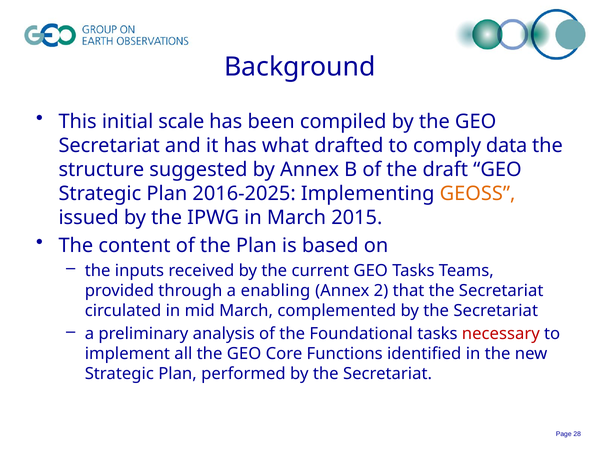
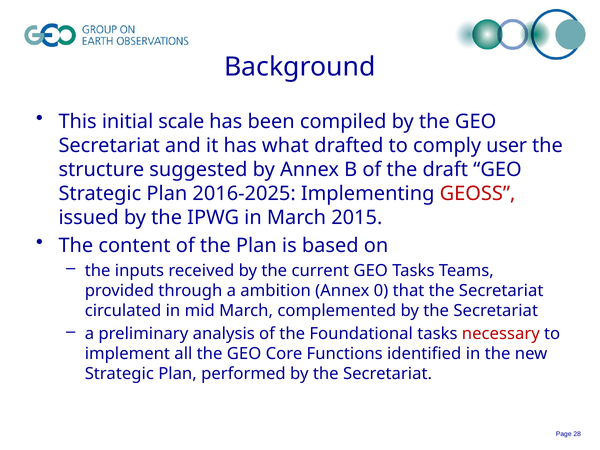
data: data -> user (507, 145)
GEOSS colour: orange -> red (478, 193)
enabling: enabling -> ambition (276, 291)
2: 2 -> 0 (381, 291)
